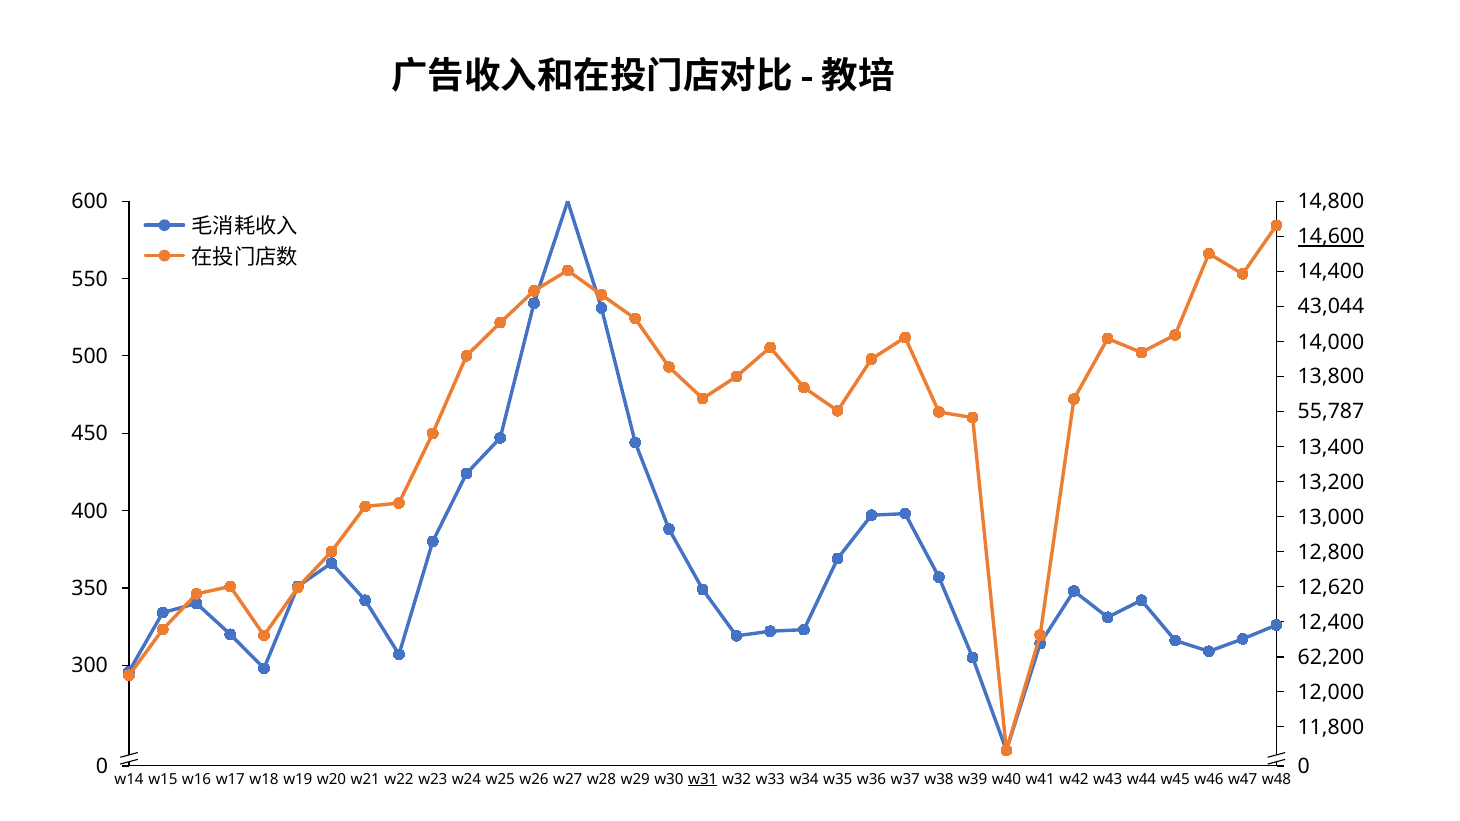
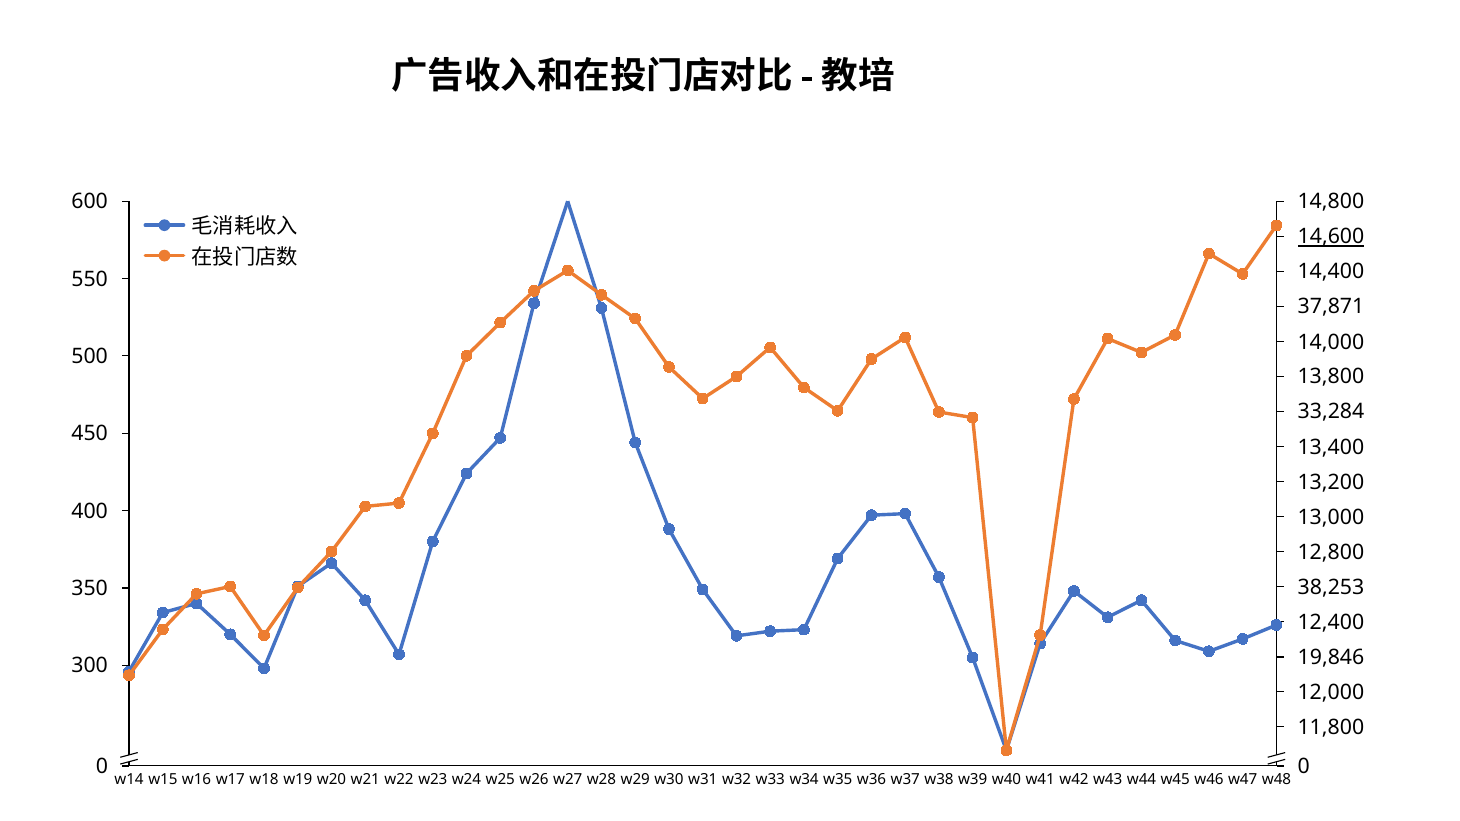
43,044: 43,044 -> 37,871 (1331, 307)
55,787: 55,787 -> 33,284 (1331, 412)
12,620: 12,620 -> 38,253 (1331, 588)
62,200: 62,200 -> 19,846 (1331, 658)
w31 underline: present -> none (703, 780)
